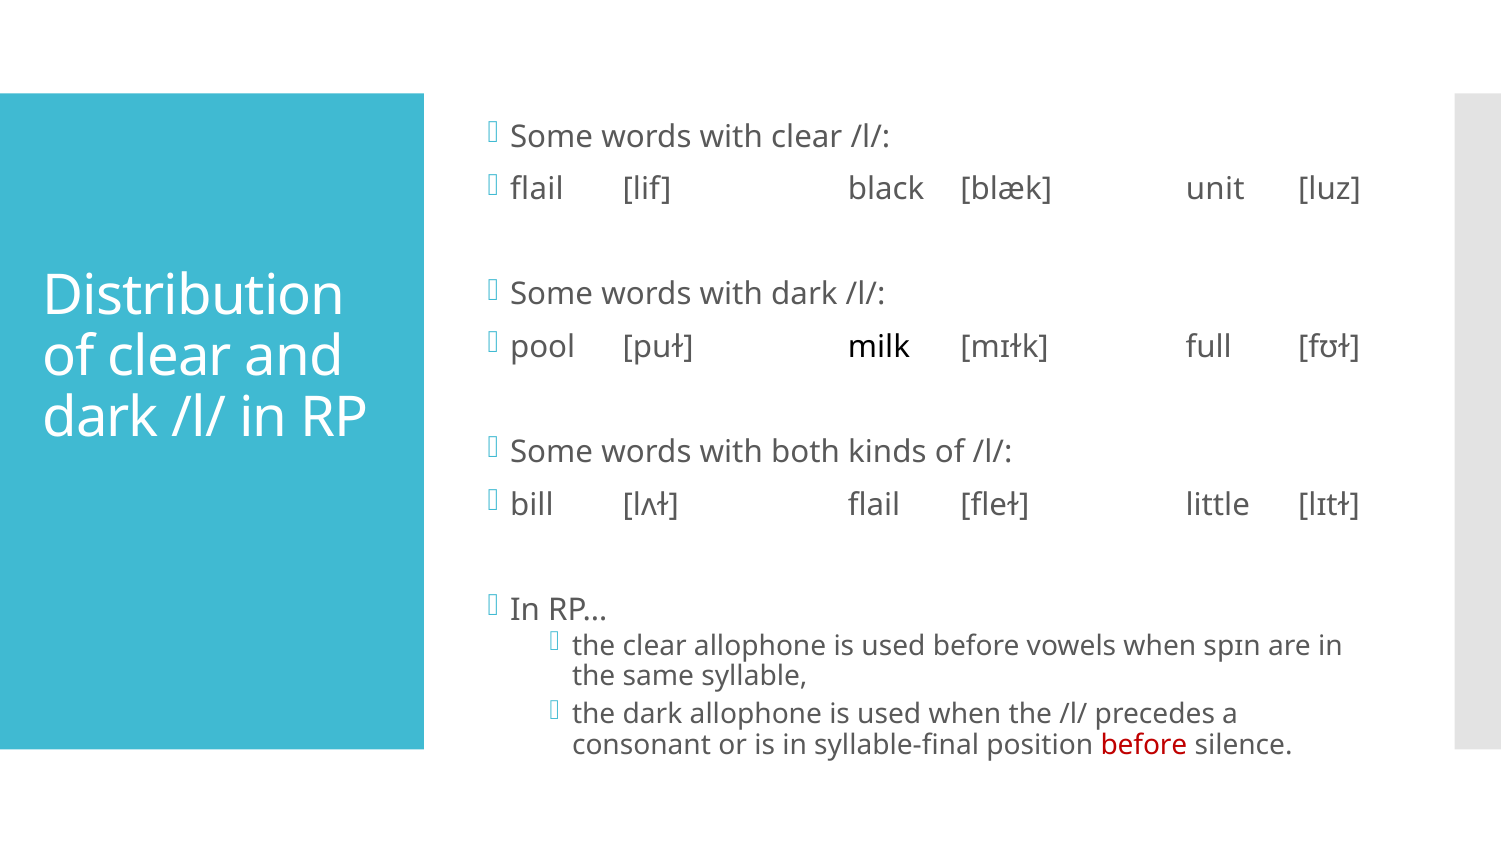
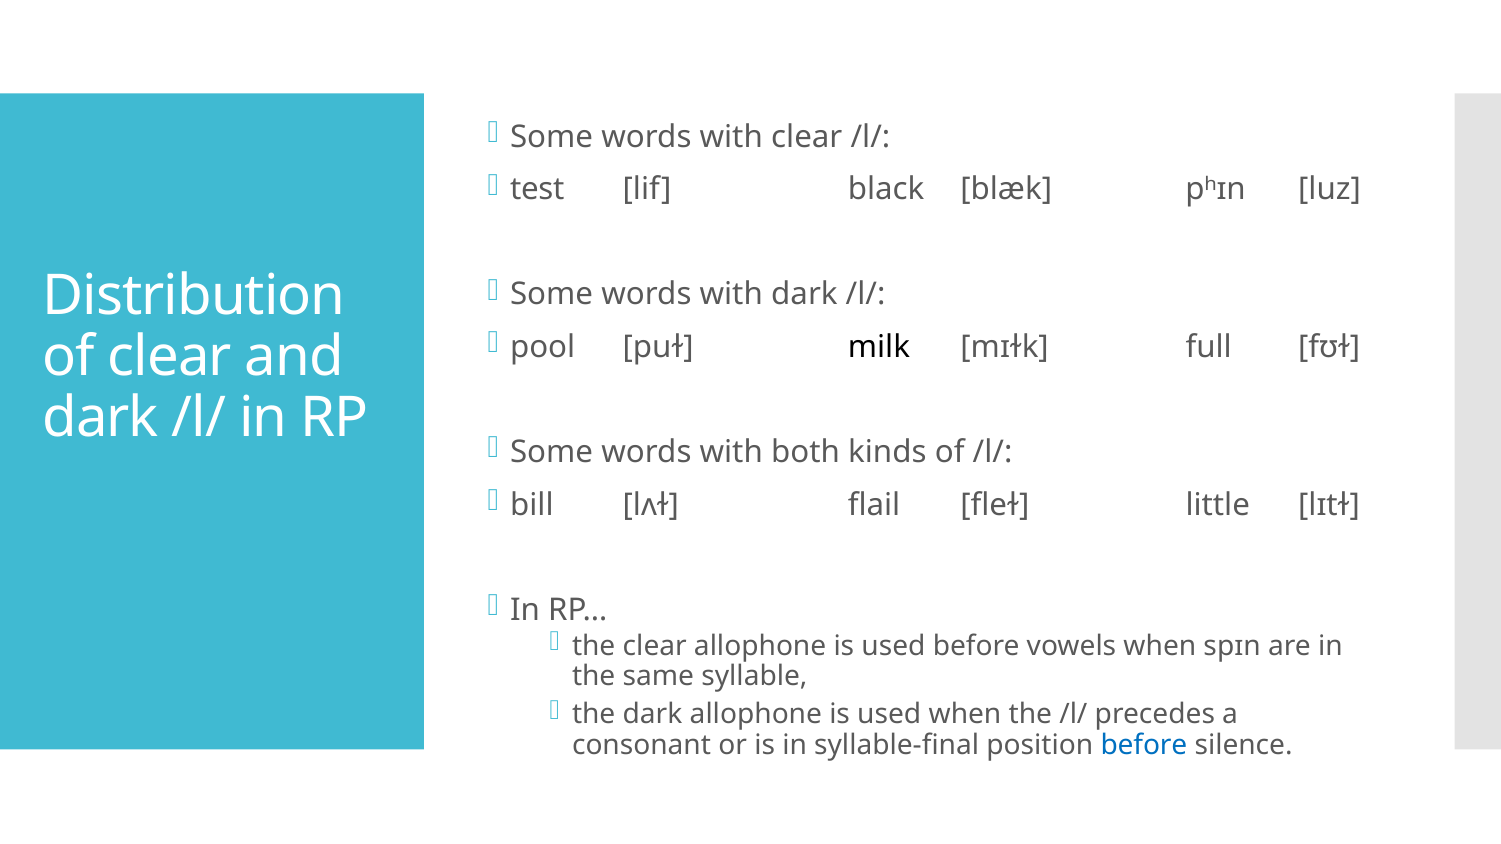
flail: flail -> test (537, 190)
unit: unit -> pʰɪn (1216, 190)
before colour: red -> blue (1144, 745)
